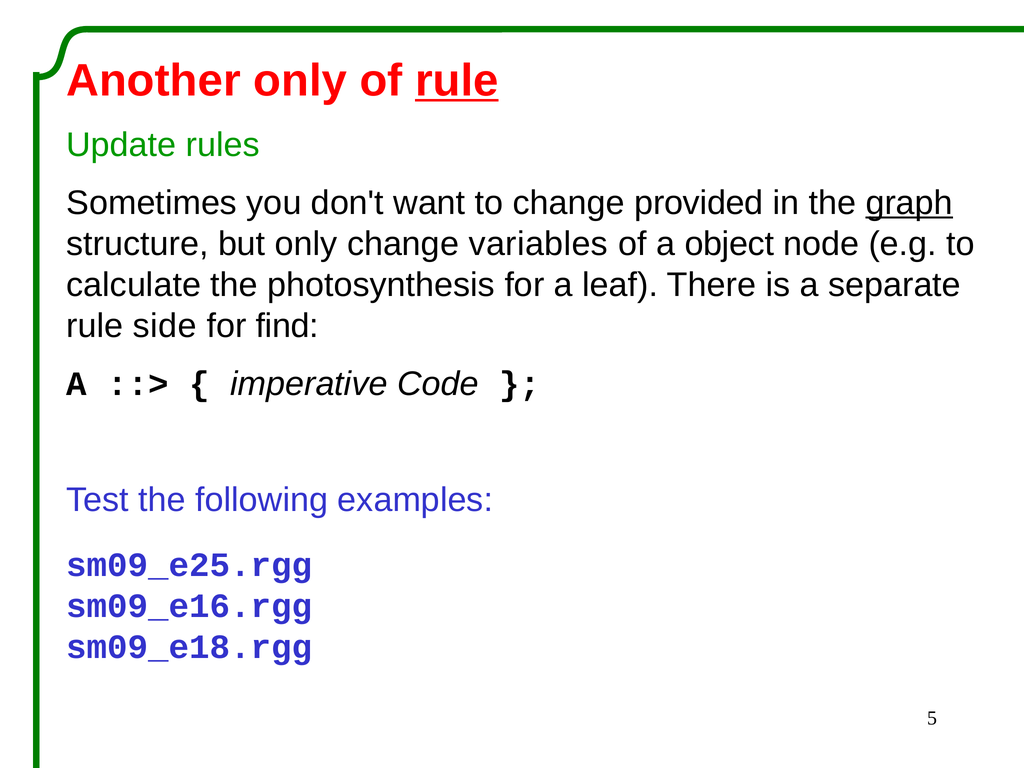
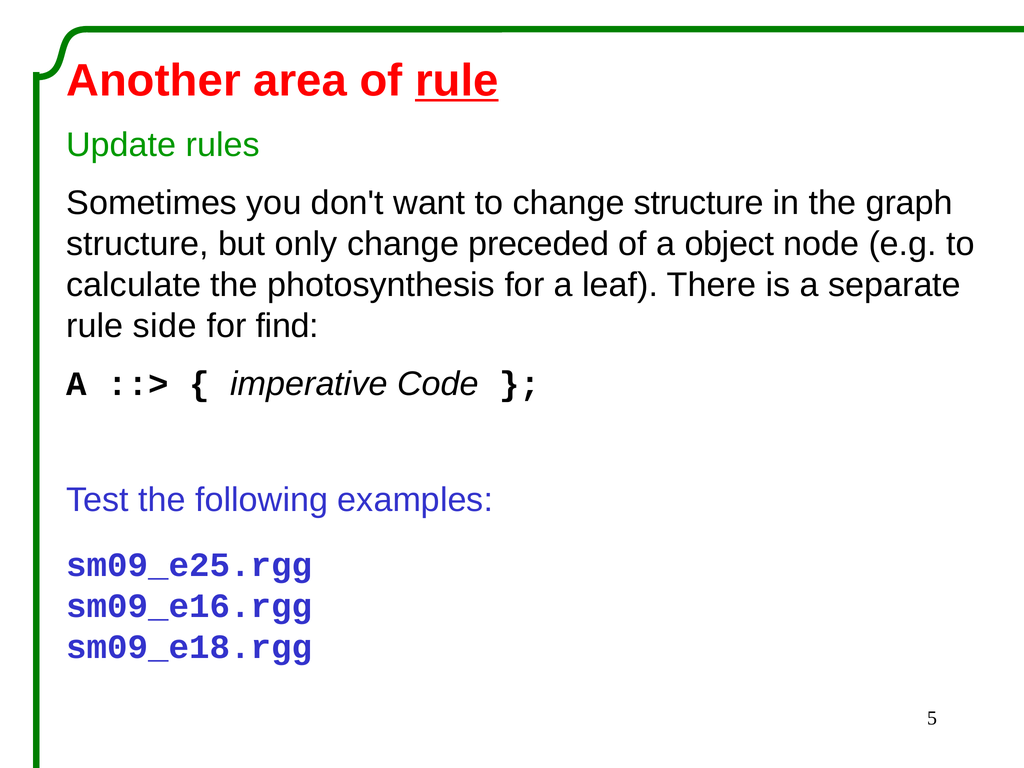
only: only -> area (300, 81)
change provided: provided -> structure (699, 203)
graph underline: present -> none (909, 203)
variables: variables -> preceded (539, 244)
